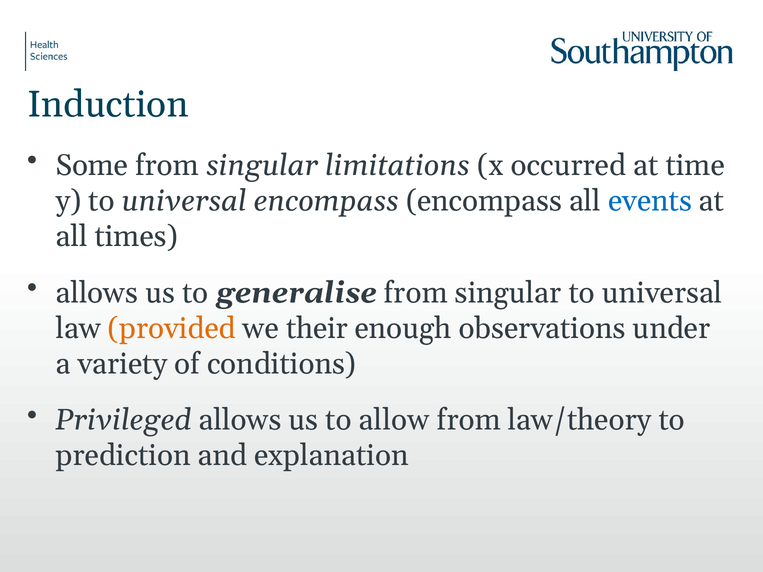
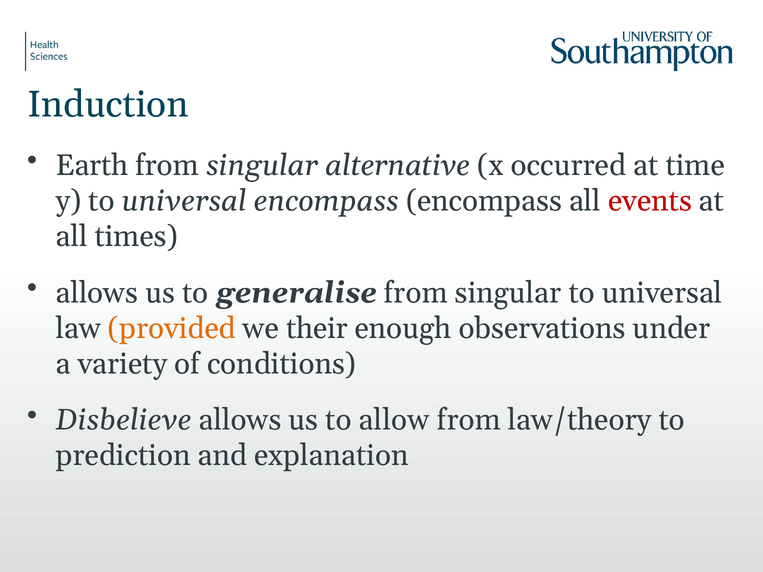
Some: Some -> Earth (92, 166)
limitations: limitations -> alternative (398, 166)
events colour: blue -> red (650, 201)
Privileged: Privileged -> Disbelieve (124, 420)
